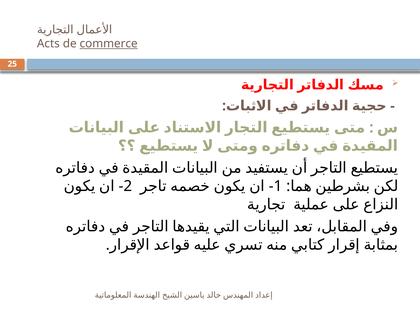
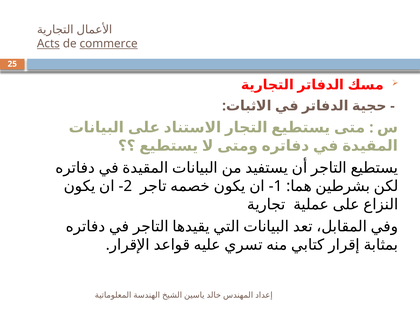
Acts underline: none -> present (48, 44)
